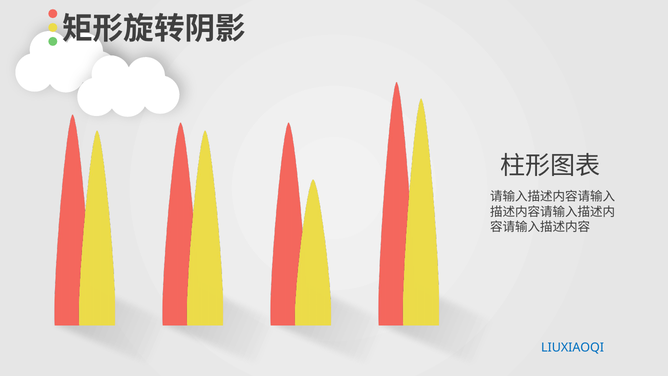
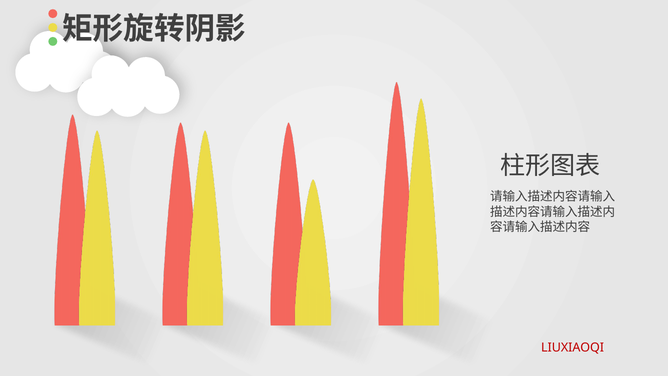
LIUXIAOQI colour: blue -> red (573, 347)
